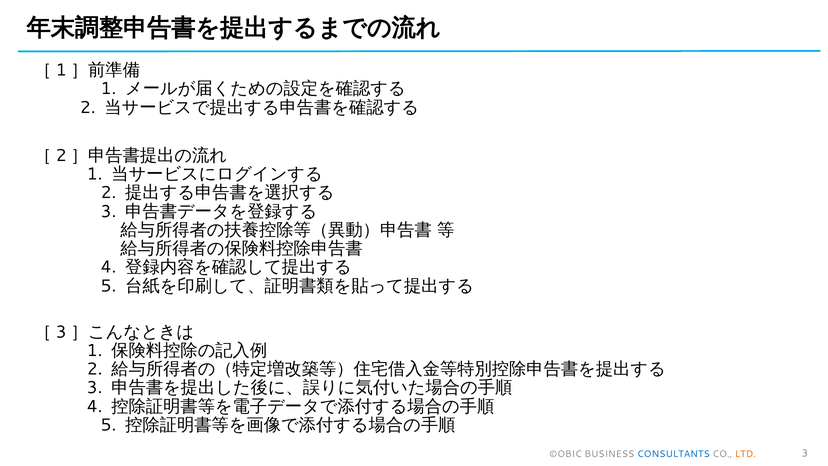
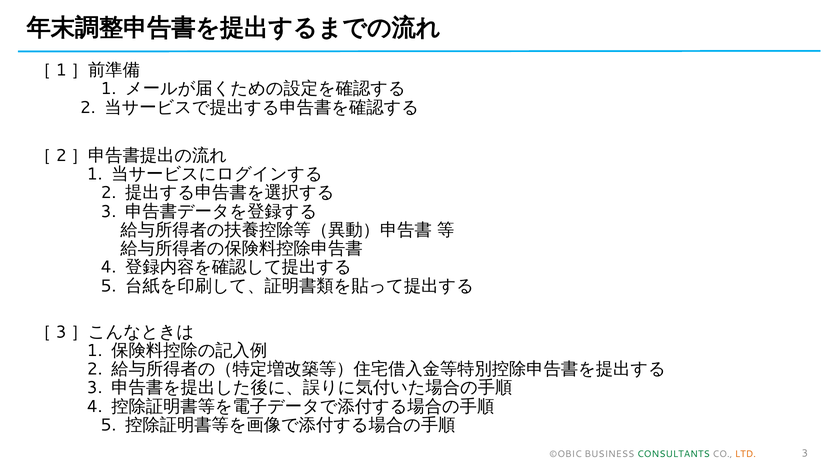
CONSULTANTS colour: blue -> green (673, 454)
